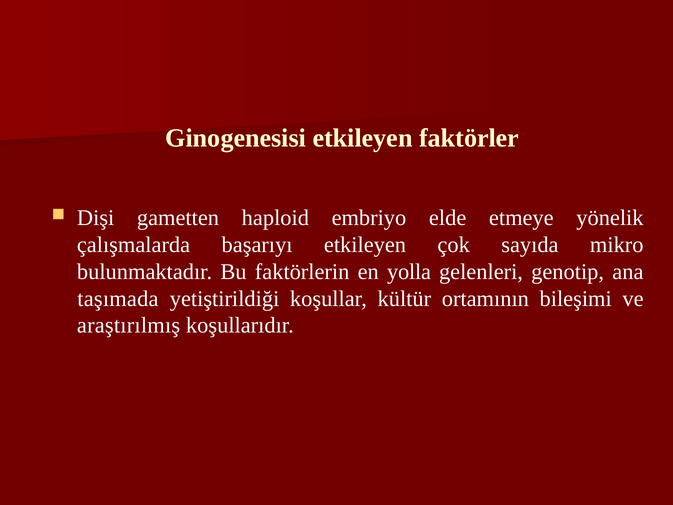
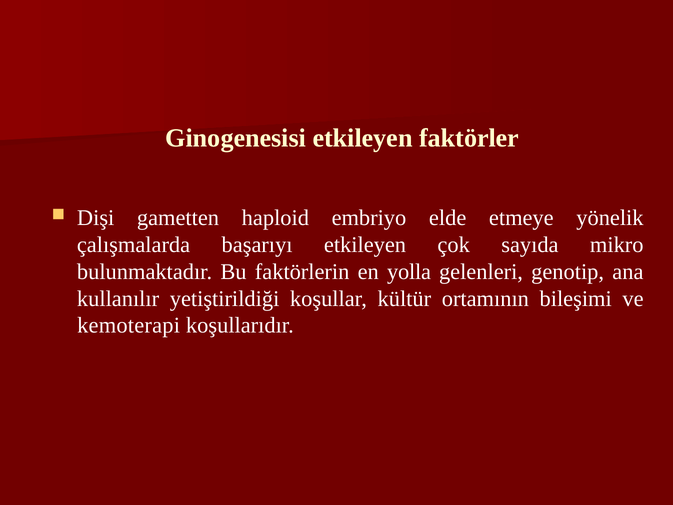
taşımada: taşımada -> kullanılır (118, 298)
araştırılmış: araştırılmış -> kemoterapi (129, 325)
